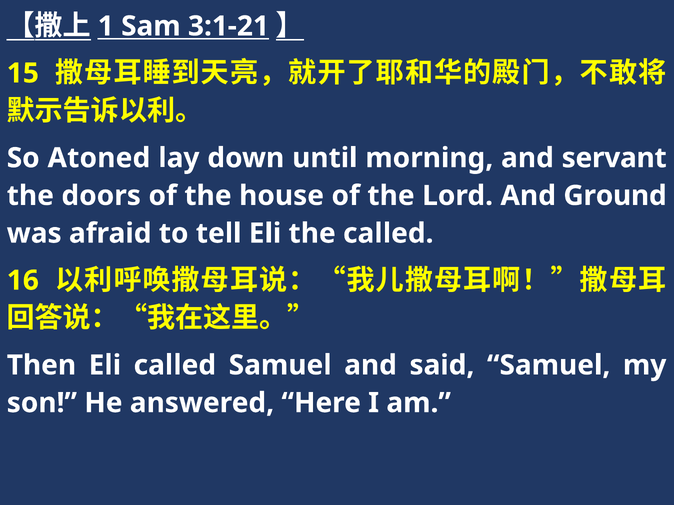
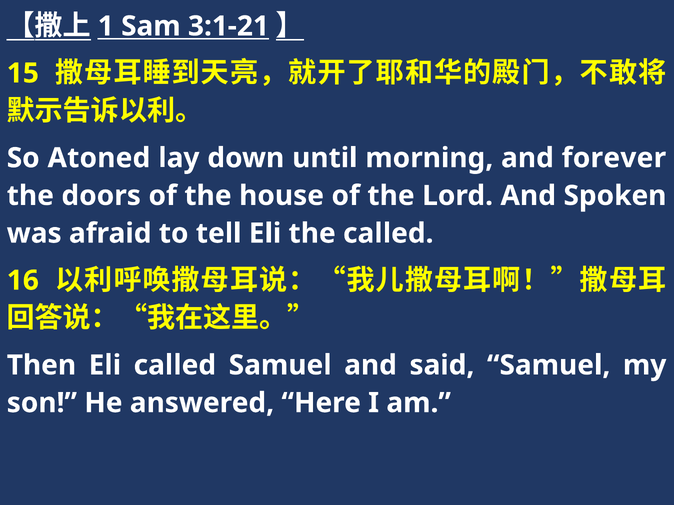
servant: servant -> forever (614, 158)
Ground: Ground -> Spoken (615, 196)
